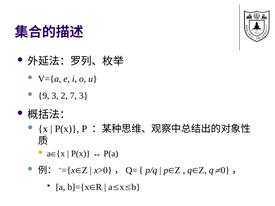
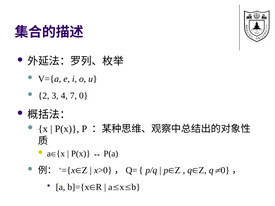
9: 9 -> 2 (44, 96)
2: 2 -> 4 (64, 96)
7 3: 3 -> 0 (84, 96)
